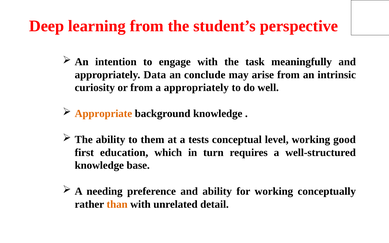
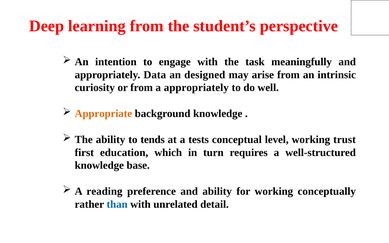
conclude: conclude -> designed (205, 75)
them: them -> tends (153, 140)
good: good -> trust (345, 140)
needing: needing -> reading (104, 191)
than colour: orange -> blue (117, 204)
